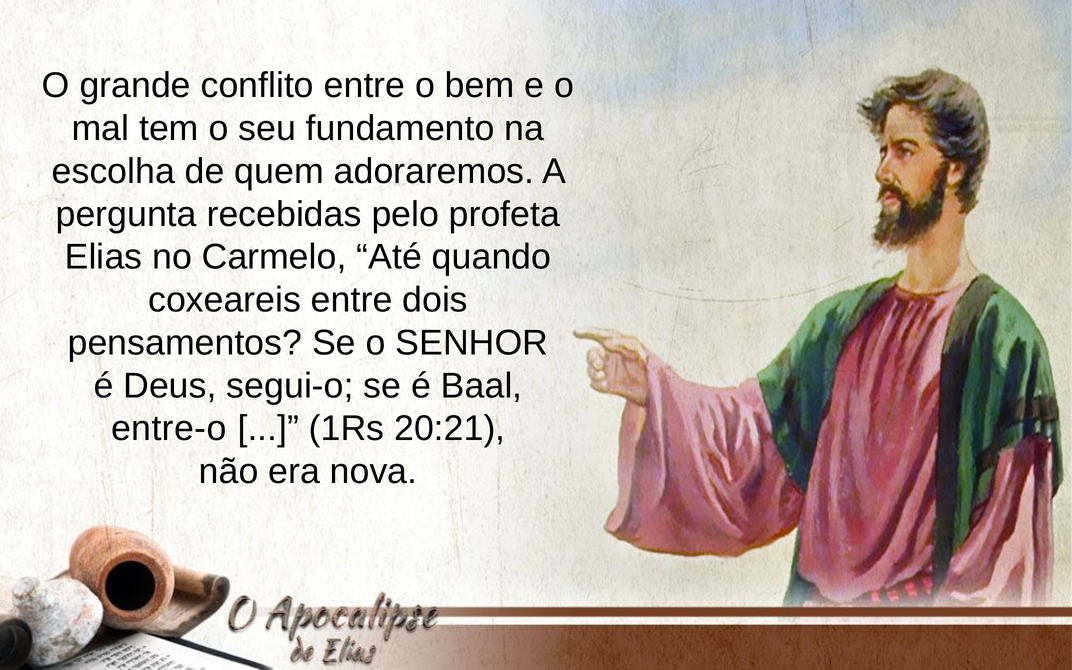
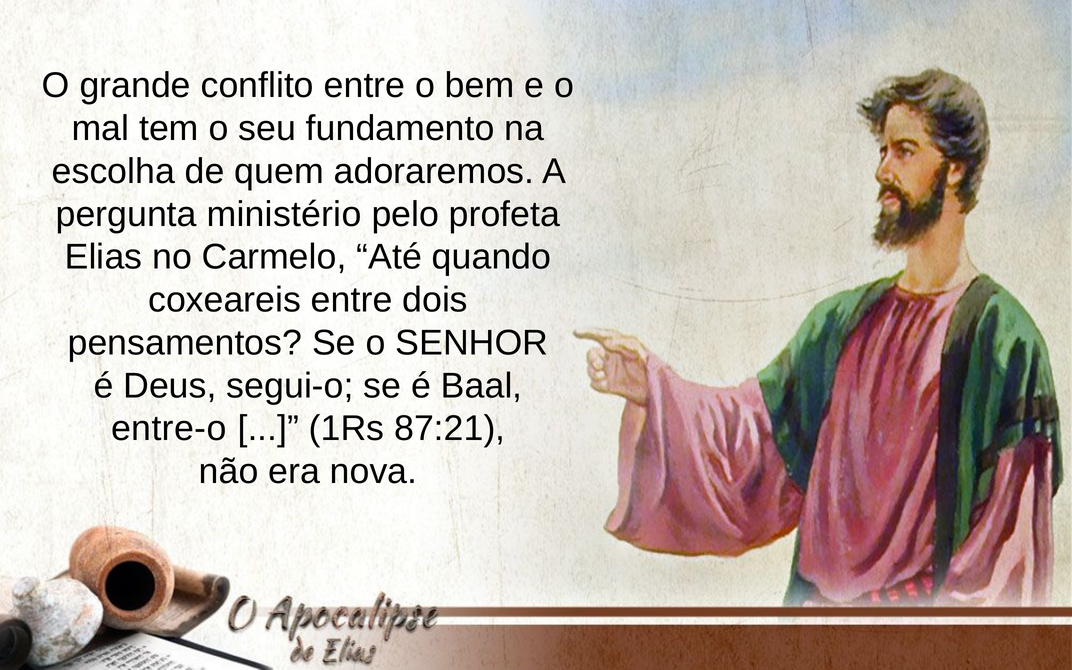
recebidas: recebidas -> ministério (284, 214)
20:21: 20:21 -> 87:21 (450, 429)
